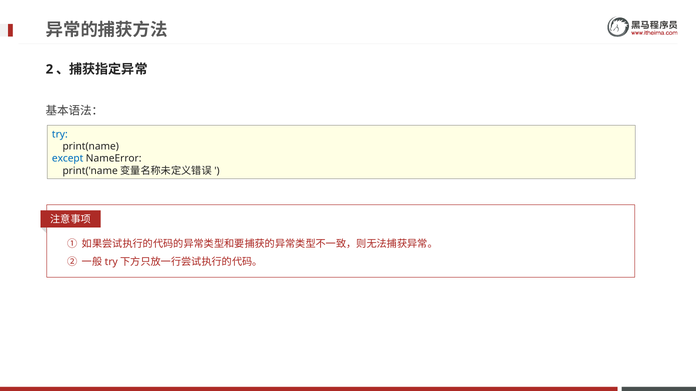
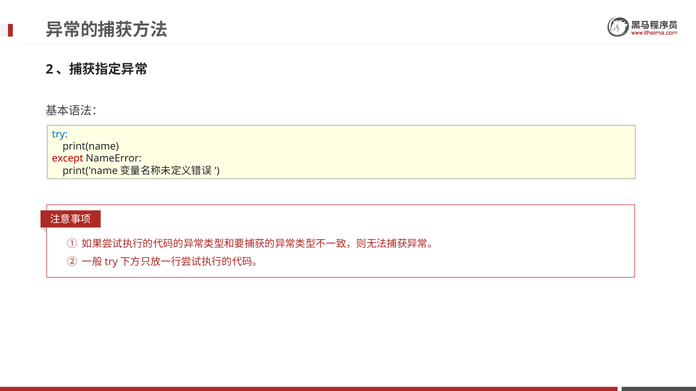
except colour: blue -> red (68, 159)
